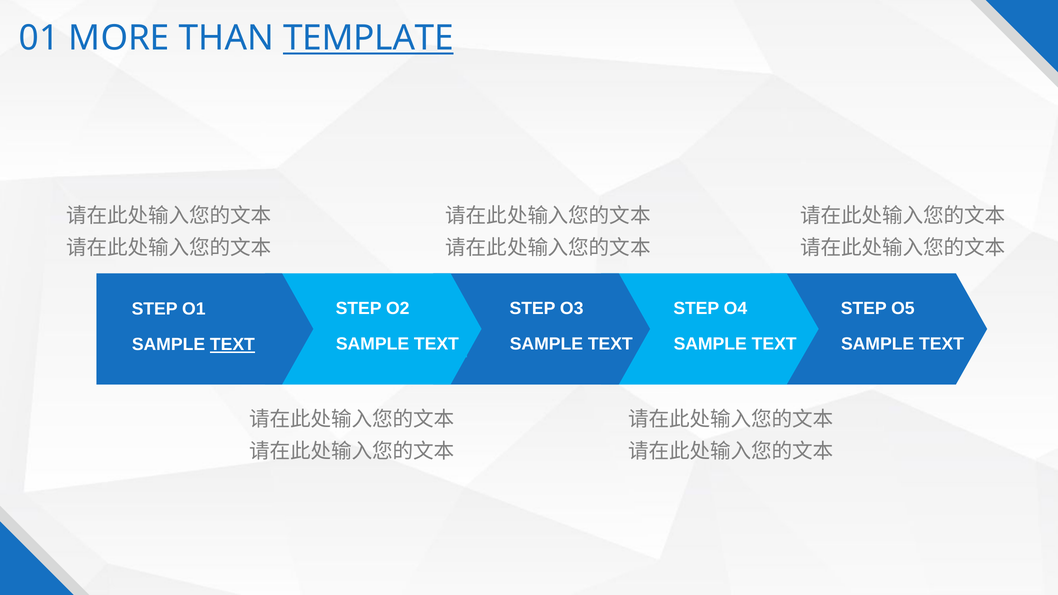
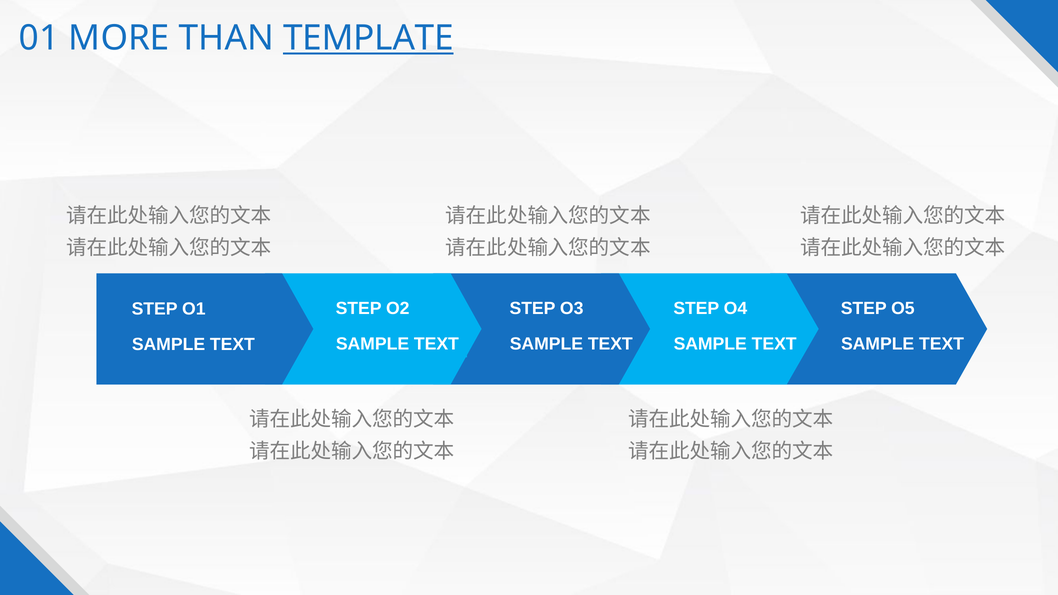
TEXT underline: present -> none (232, 345)
